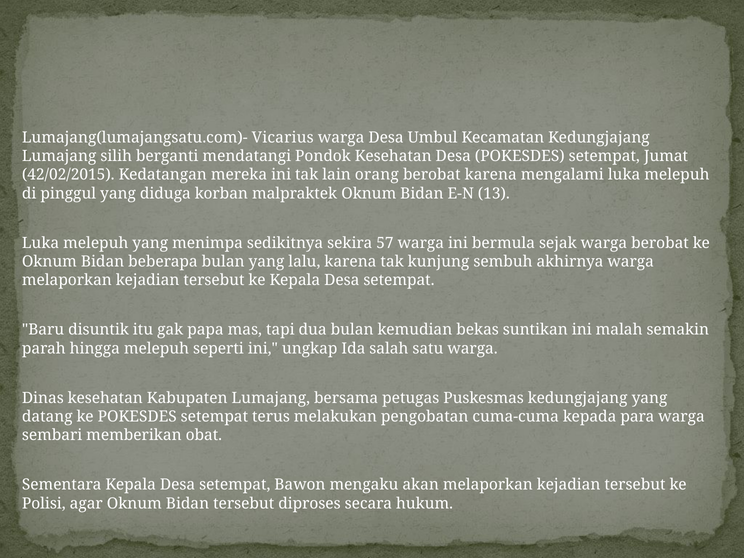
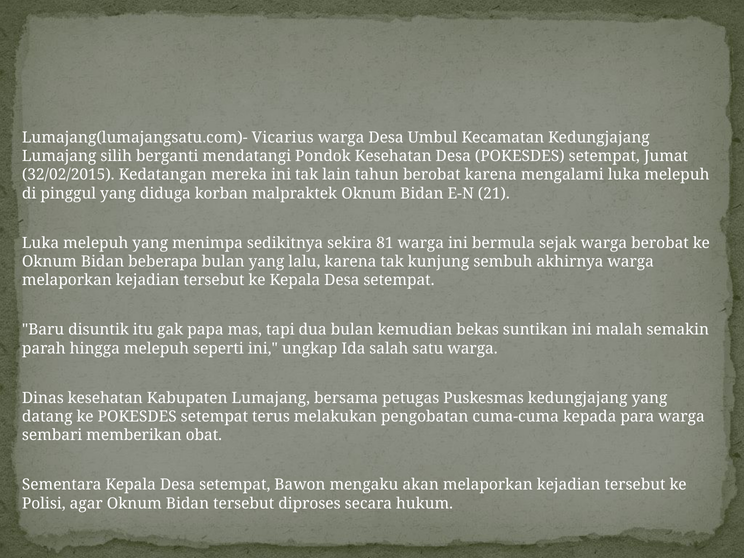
42/02/2015: 42/02/2015 -> 32/02/2015 (68, 175)
orang: orang -> tahun (377, 175)
13: 13 -> 21 (494, 193)
57: 57 -> 81 (385, 243)
